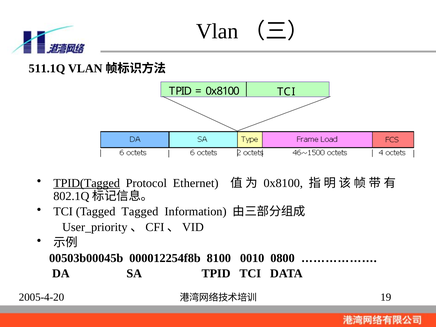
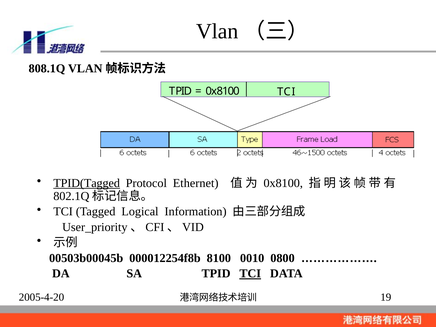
511.1Q: 511.1Q -> 808.1Q (47, 68)
Tagged Tagged: Tagged -> Logical (140, 212)
TCI underline: none -> present (250, 274)
